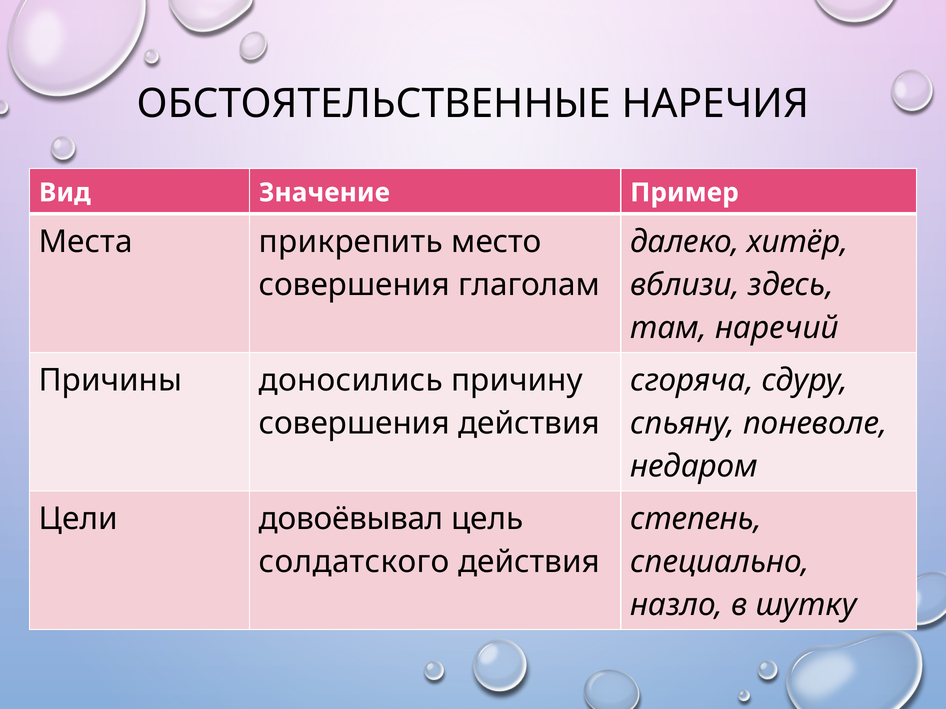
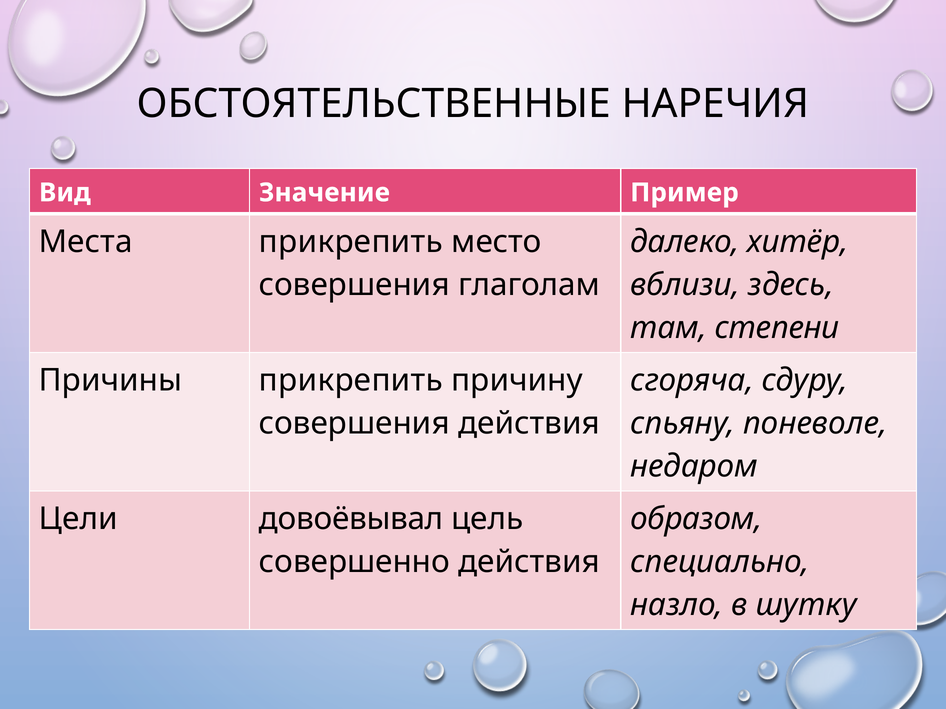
наречий: наречий -> степени (777, 328)
Причины доносились: доносились -> прикрепить (351, 381)
степень: степень -> образом (696, 519)
солдатского: солдатского -> совершенно (354, 562)
